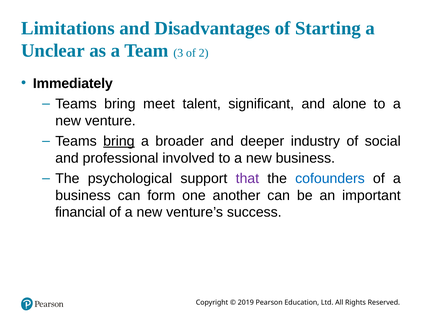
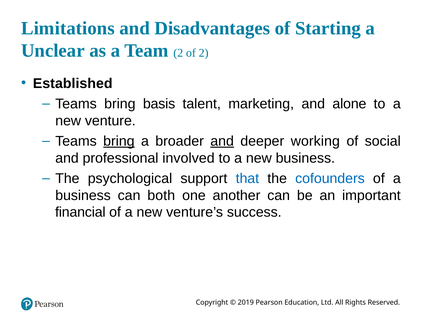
Team 3: 3 -> 2 (178, 53)
Immediately: Immediately -> Established (73, 83)
meet: meet -> basis (159, 104)
significant: significant -> marketing (261, 104)
and underline: none -> present (222, 141)
industry: industry -> working (315, 141)
that colour: purple -> blue (247, 178)
form: form -> both (161, 195)
